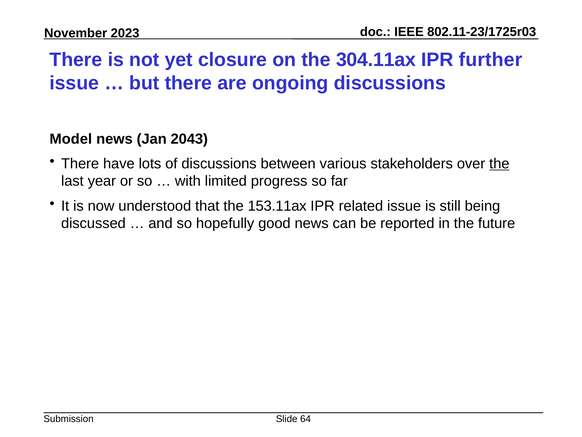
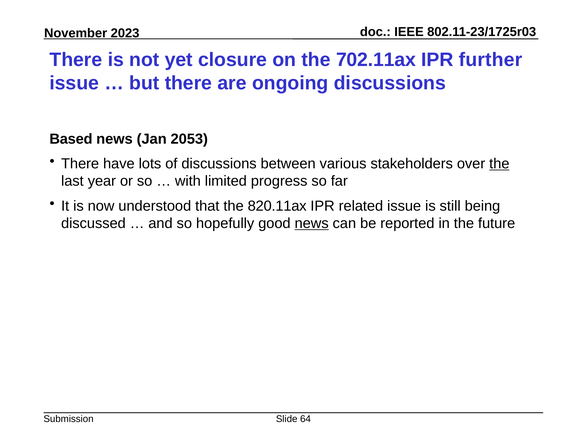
304.11ax: 304.11ax -> 702.11ax (376, 60)
Model: Model -> Based (71, 139)
2043: 2043 -> 2053 (189, 139)
153.11ax: 153.11ax -> 820.11ax (277, 206)
news underline: none -> present (312, 223)
